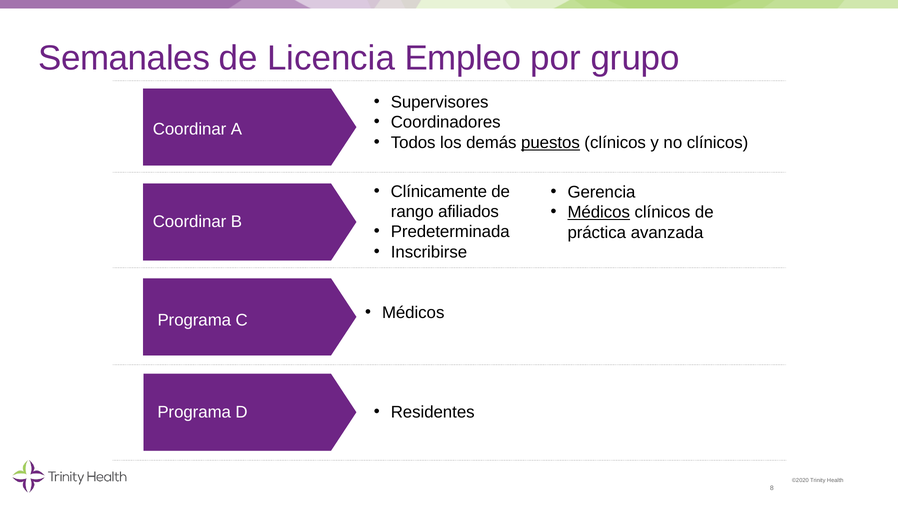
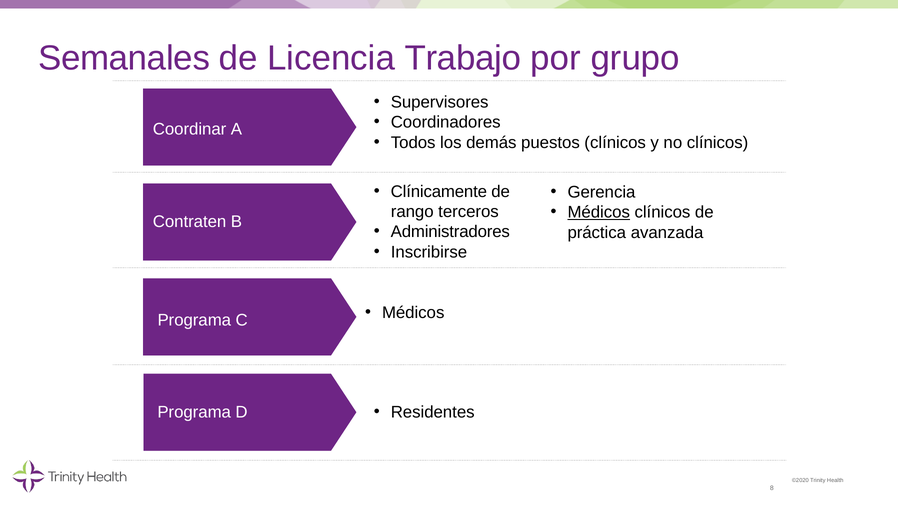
Empleo: Empleo -> Trabajo (463, 58)
puestos underline: present -> none (550, 143)
afiliados: afiliados -> terceros (469, 212)
Coordinar: Coordinar -> Contraten (190, 222)
Predeterminada: Predeterminada -> Administradores (450, 232)
